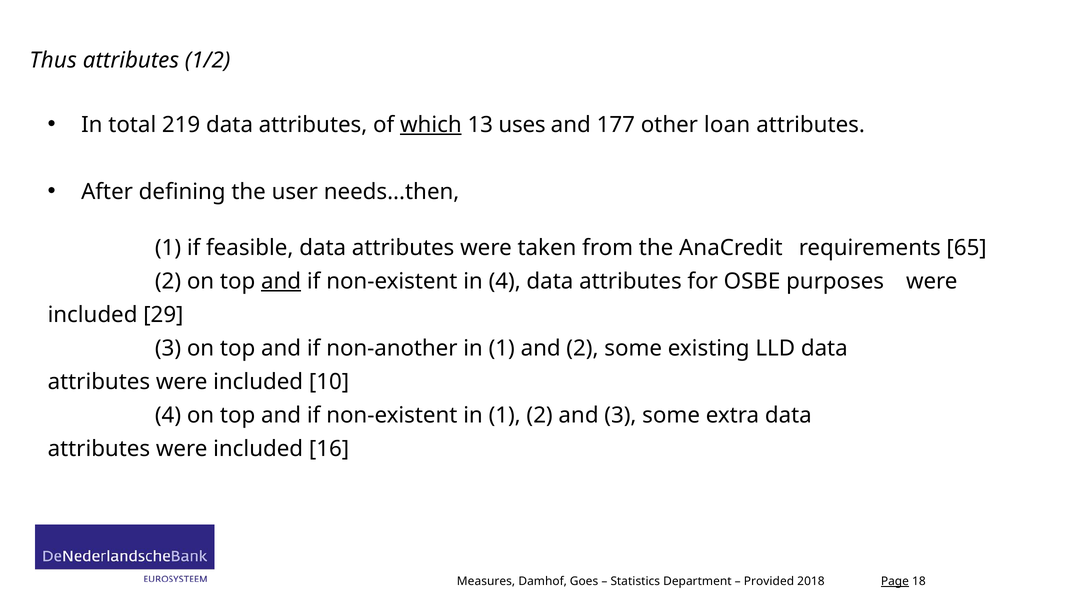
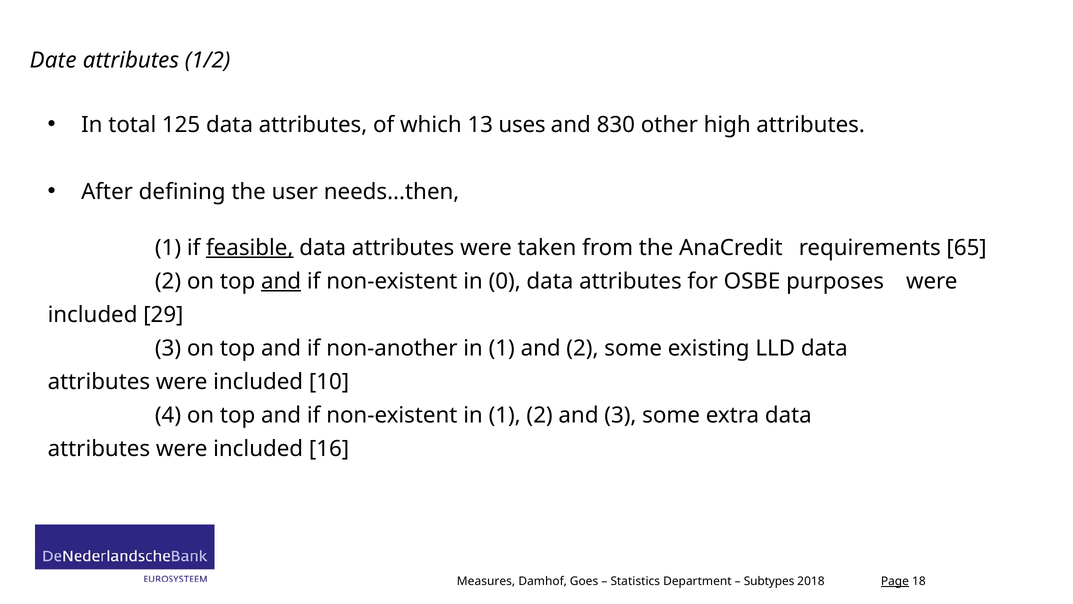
Thus: Thus -> Date (53, 61)
219: 219 -> 125 (181, 125)
which underline: present -> none (431, 125)
177: 177 -> 830 (616, 125)
loan: loan -> high (727, 125)
feasible underline: none -> present (250, 248)
in 4: 4 -> 0 (505, 281)
Provided: Provided -> Subtypes (769, 581)
